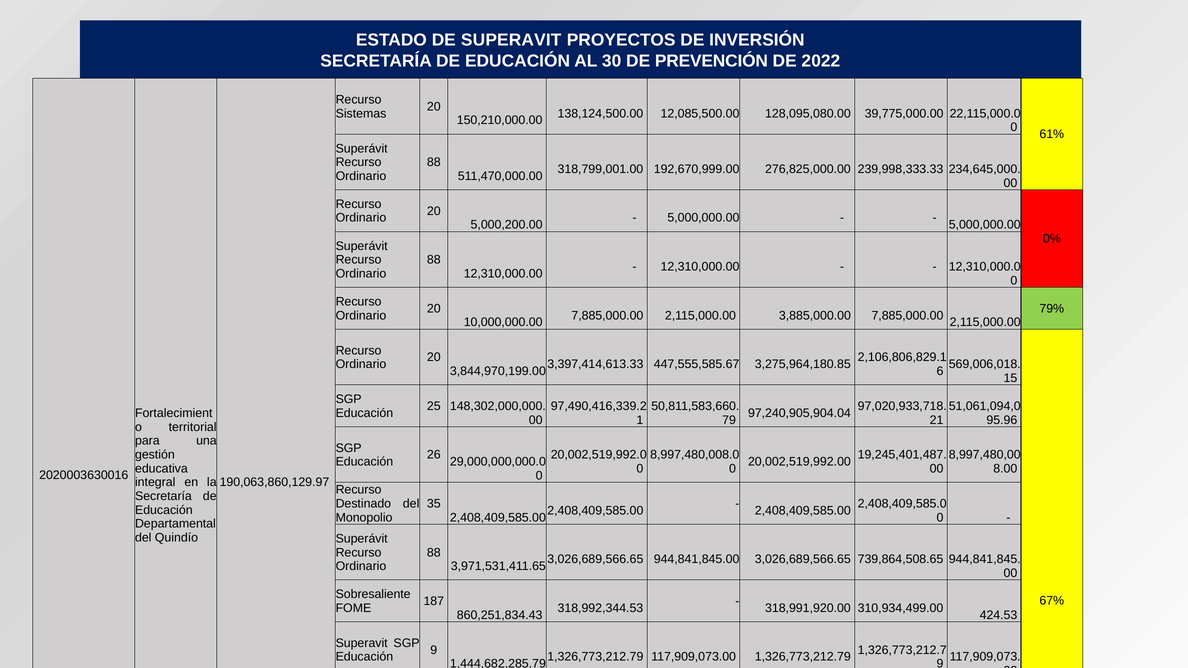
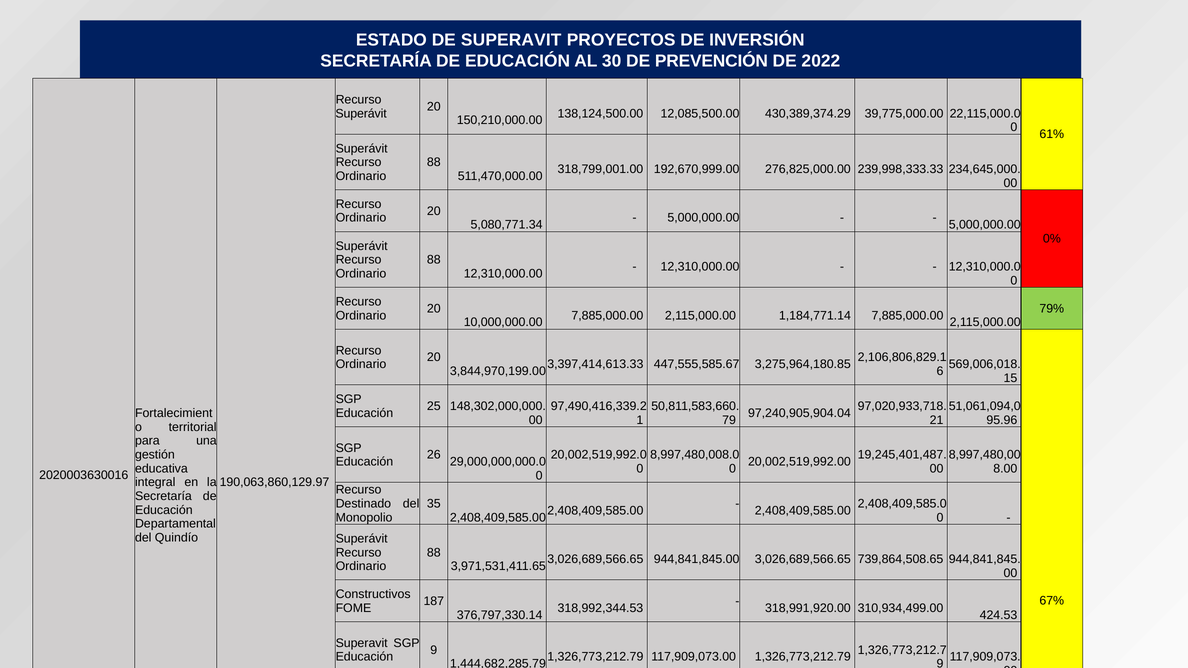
Sistemas: Sistemas -> Superávit (361, 113)
128,095,080.00: 128,095,080.00 -> 430,389,374.29 (808, 113)
5,000,200.00: 5,000,200.00 -> 5,080,771.34 (507, 225)
3,885,000.00: 3,885,000.00 -> 1,184,771.14 (815, 316)
Sobresaliente: Sobresaliente -> Constructivos (373, 595)
860,251,834.43: 860,251,834.43 -> 376,797,330.14 (500, 615)
